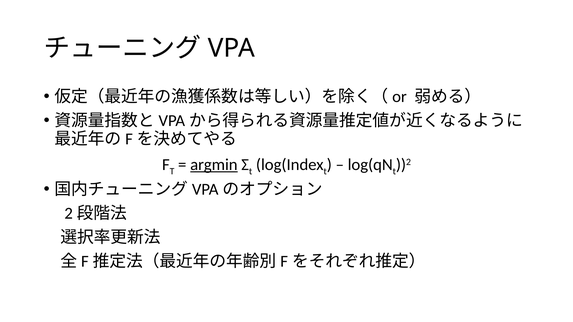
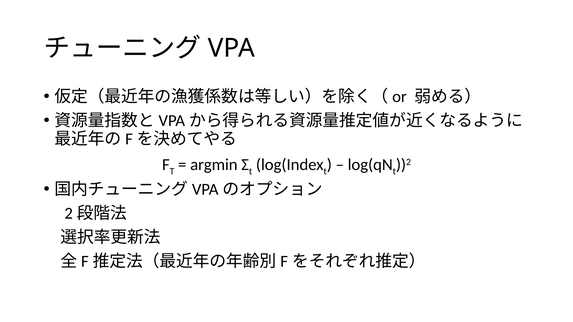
argmin underline: present -> none (214, 165)
